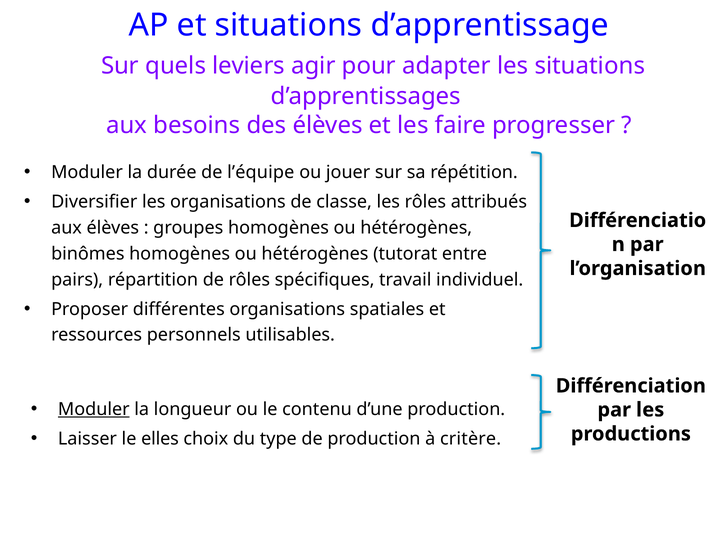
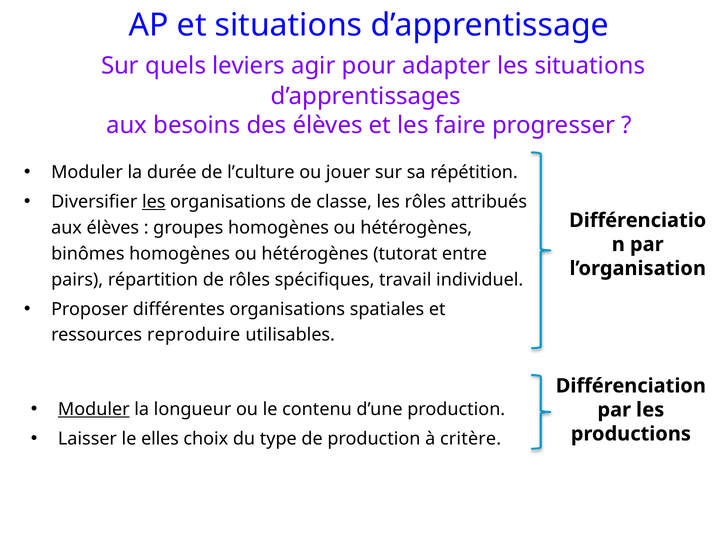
l’équipe: l’équipe -> l’culture (261, 173)
les underline: none -> present (154, 202)
personnels: personnels -> reproduire (194, 336)
